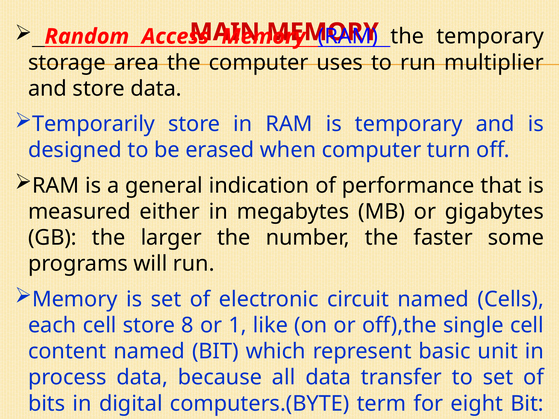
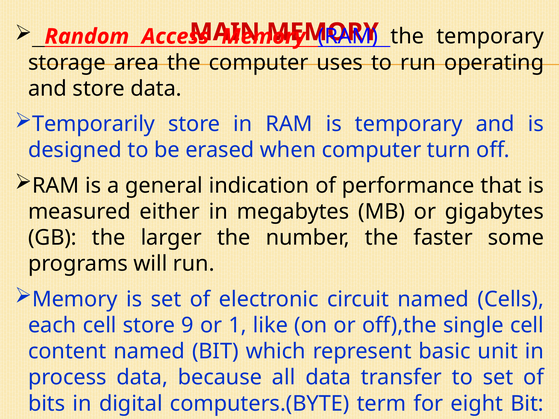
multiplier: multiplier -> operating (494, 63)
store 8: 8 -> 9 (187, 325)
